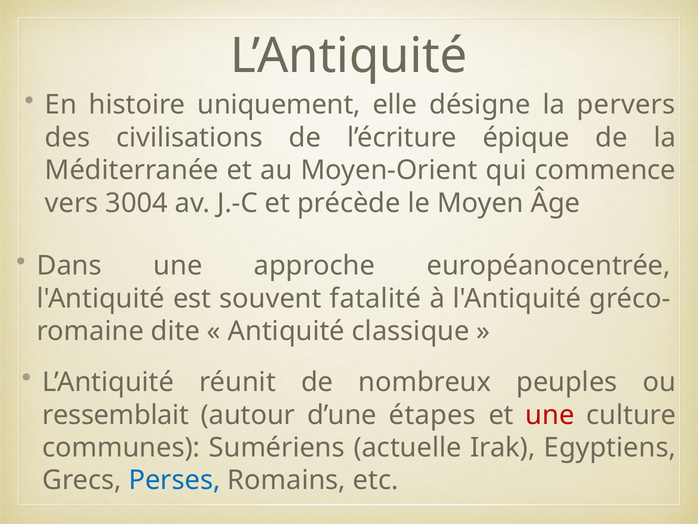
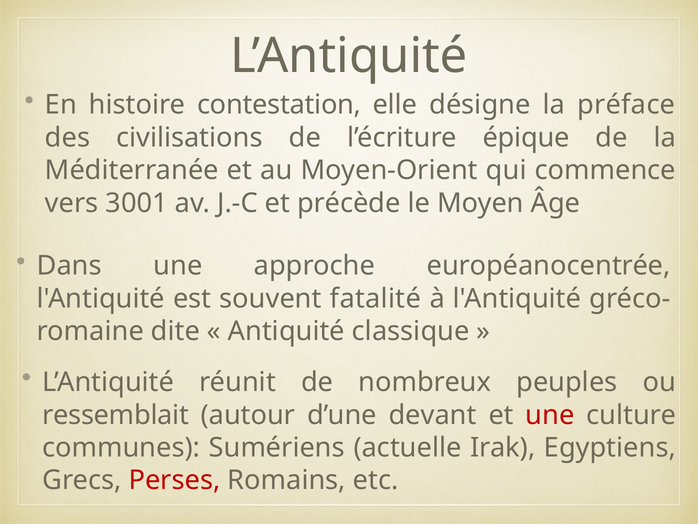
uniquement: uniquement -> contestation (279, 105)
pervers: pervers -> préface (626, 105)
3004: 3004 -> 3001 (137, 203)
étapes: étapes -> devant (433, 415)
Perses colour: blue -> red (174, 480)
